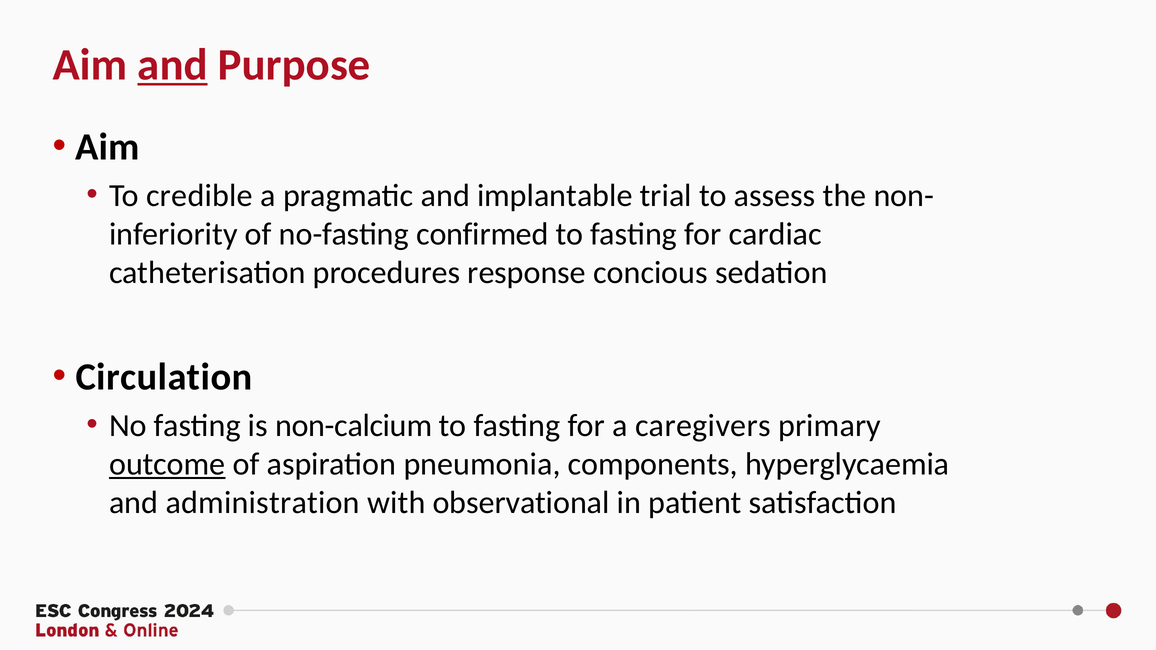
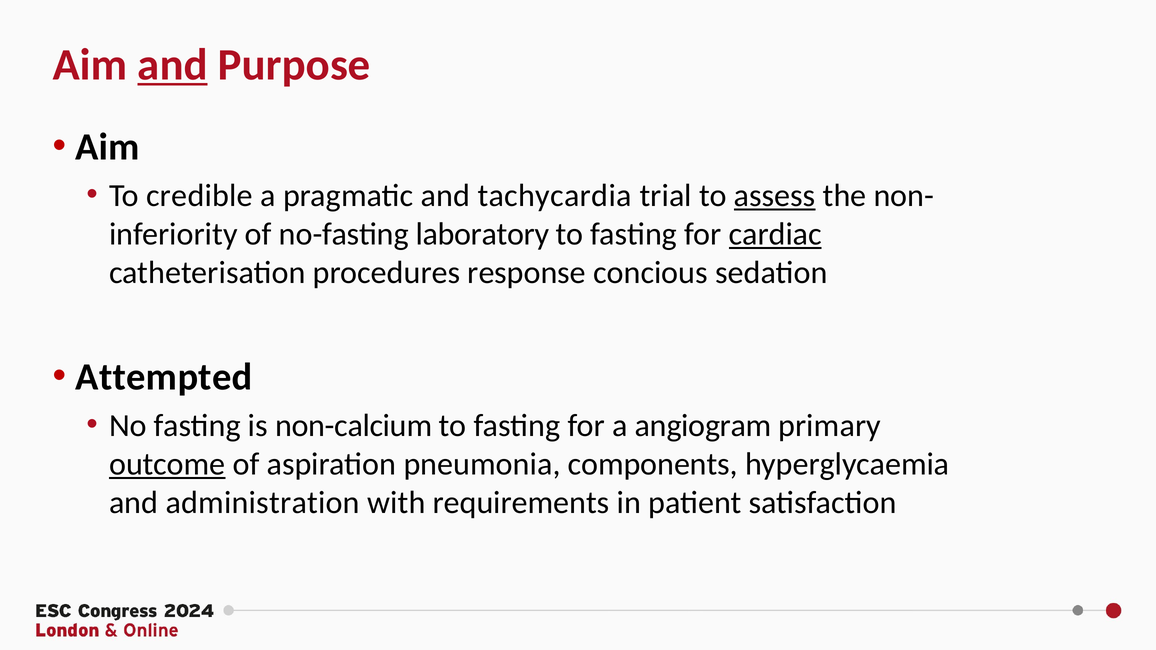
implantable: implantable -> tachycardia (555, 196)
assess underline: none -> present (775, 196)
confirmed: confirmed -> laboratory (482, 234)
cardiac underline: none -> present (775, 234)
Circulation: Circulation -> Attempted (164, 377)
caregivers: caregivers -> angiogram (703, 426)
observational: observational -> requirements (521, 503)
